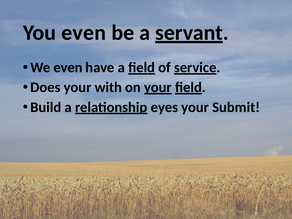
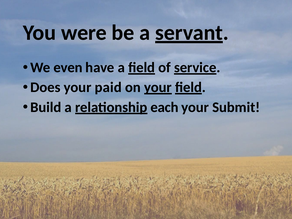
You even: even -> were (84, 33)
with: with -> paid (108, 87)
eyes: eyes -> each (164, 107)
